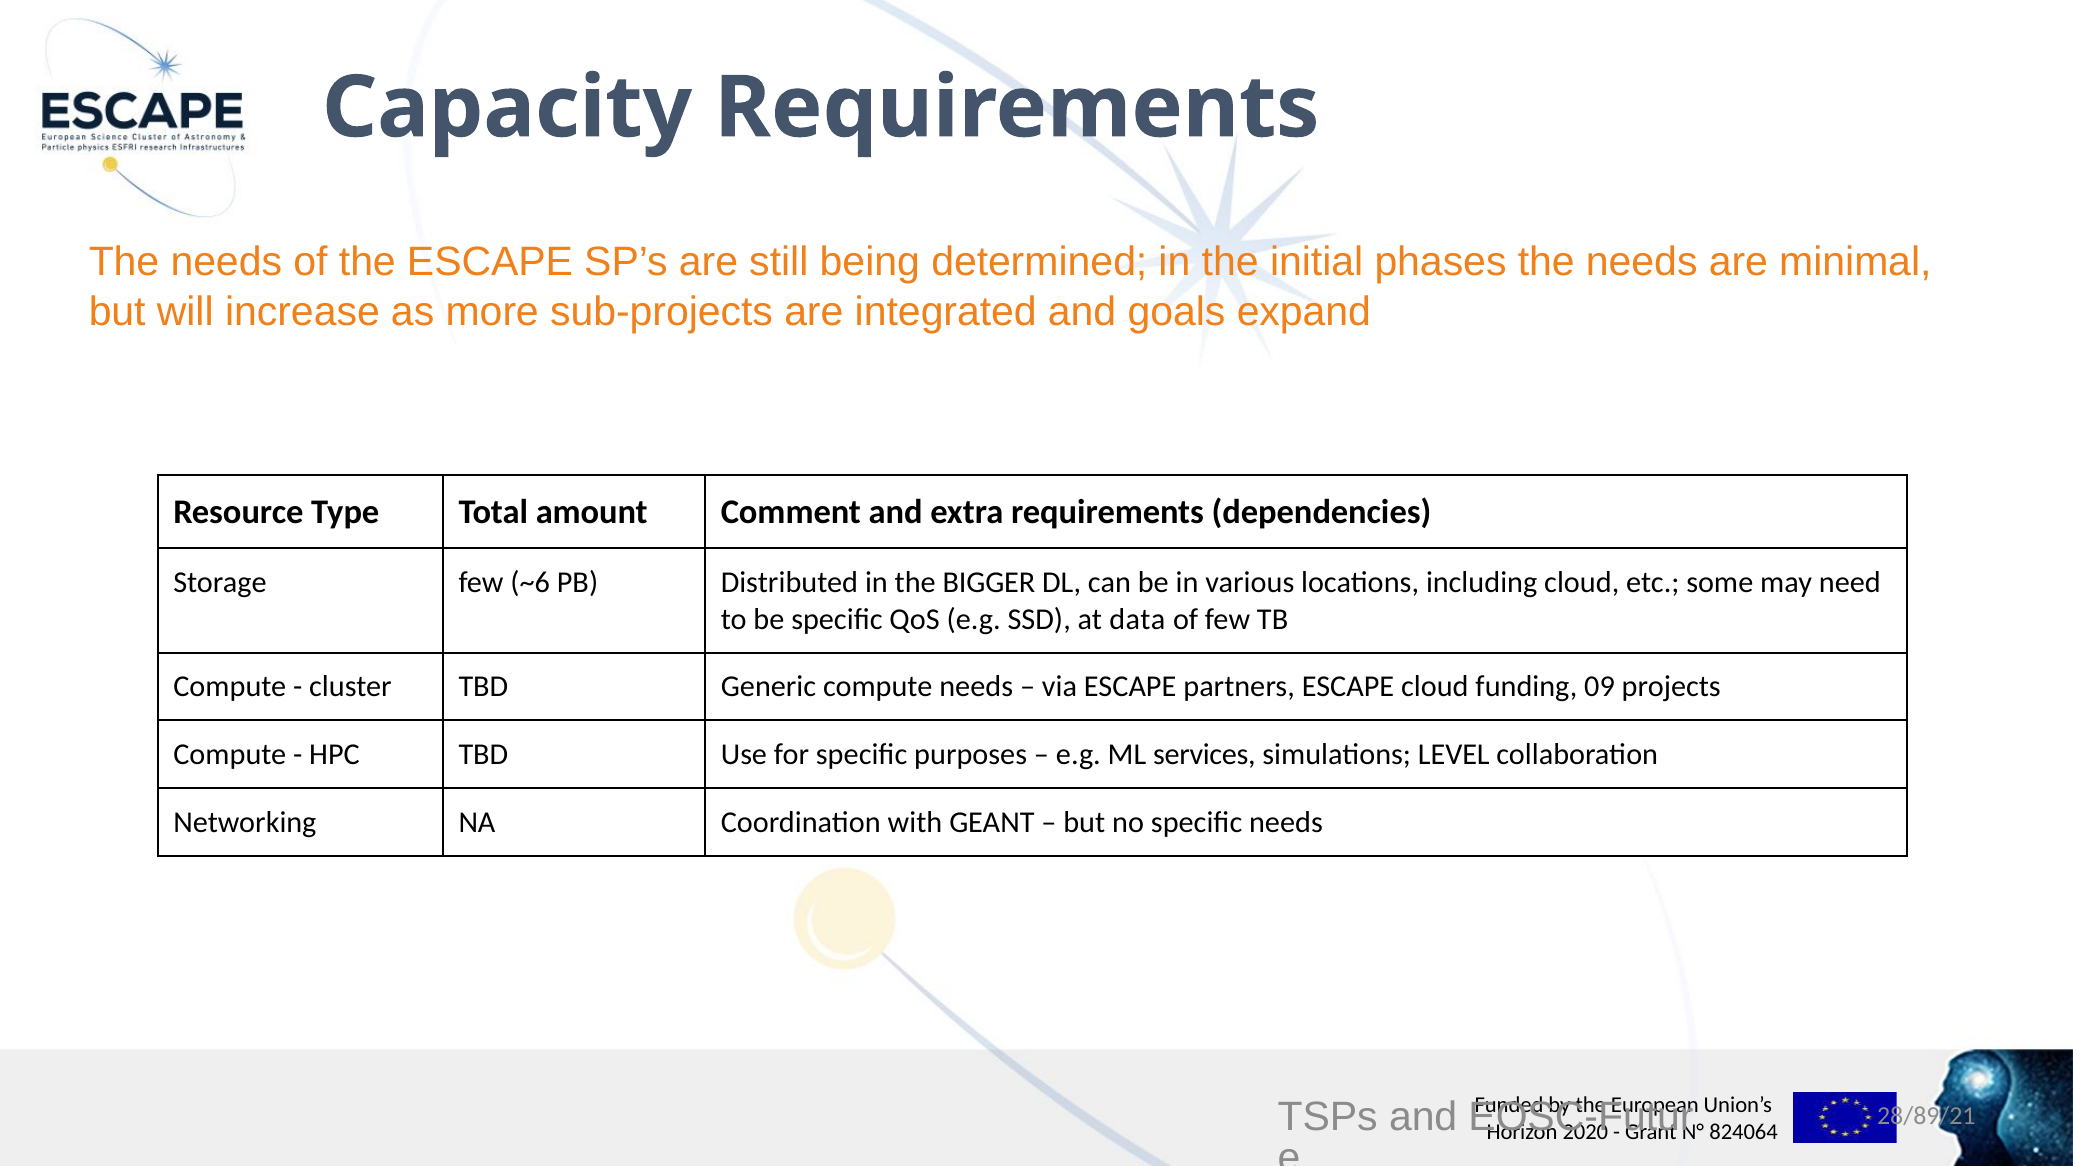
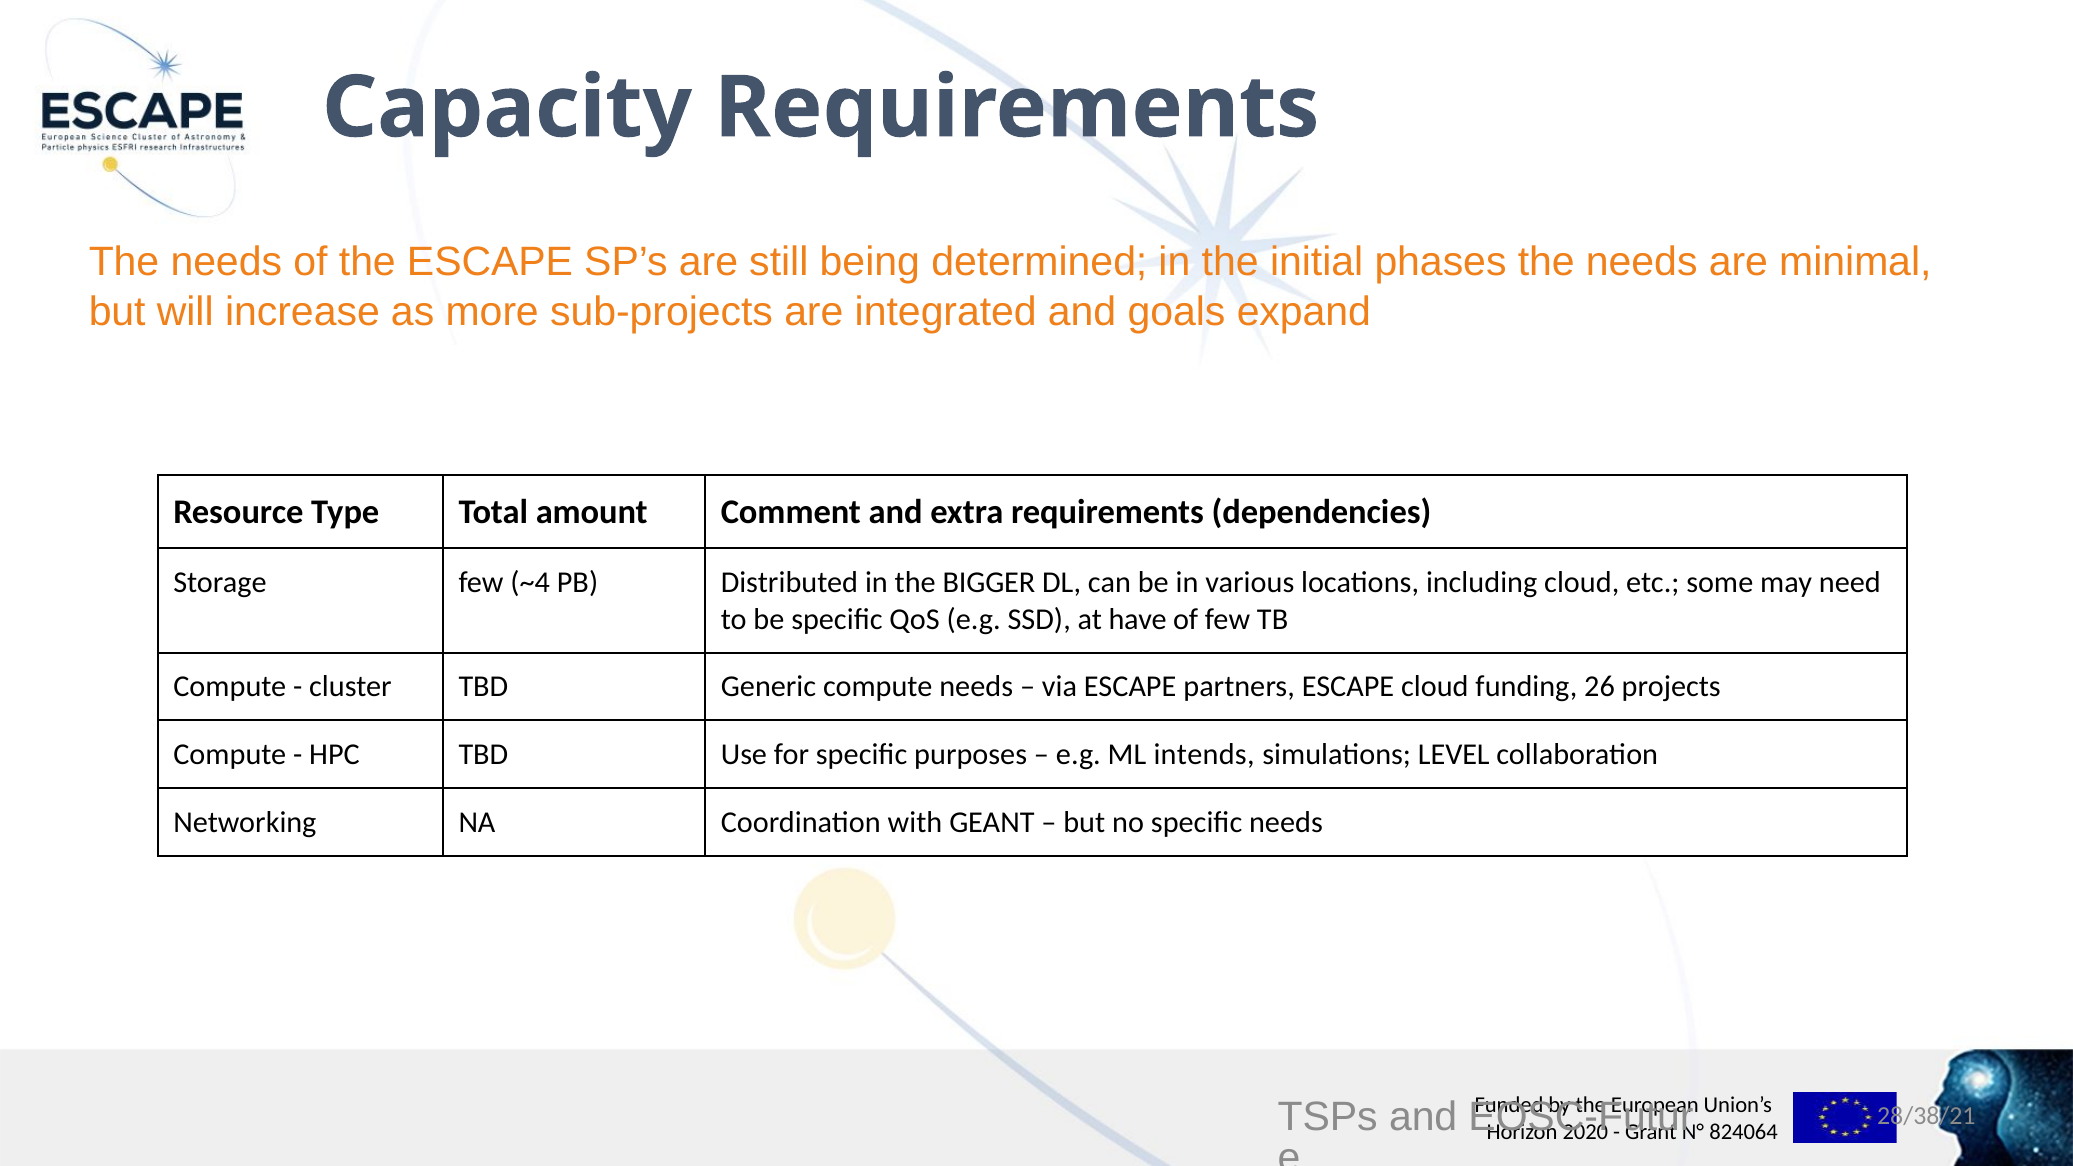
~6: ~6 -> ~4 (530, 582)
data: data -> have (1138, 619)
09: 09 -> 26 (1600, 687)
services: services -> intends (1204, 755)
28/89/21: 28/89/21 -> 28/38/21 (1926, 1116)
